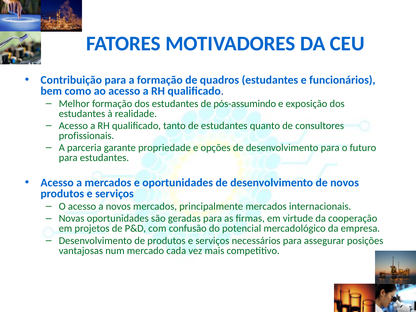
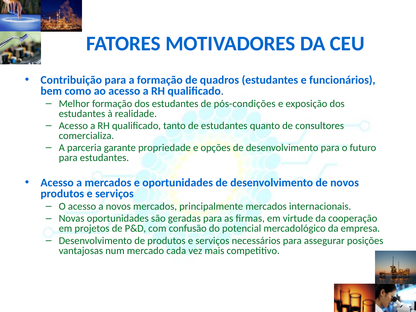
pós-assumindo: pós-assumindo -> pós-condições (245, 104)
profissionais: profissionais -> comercializa (86, 136)
